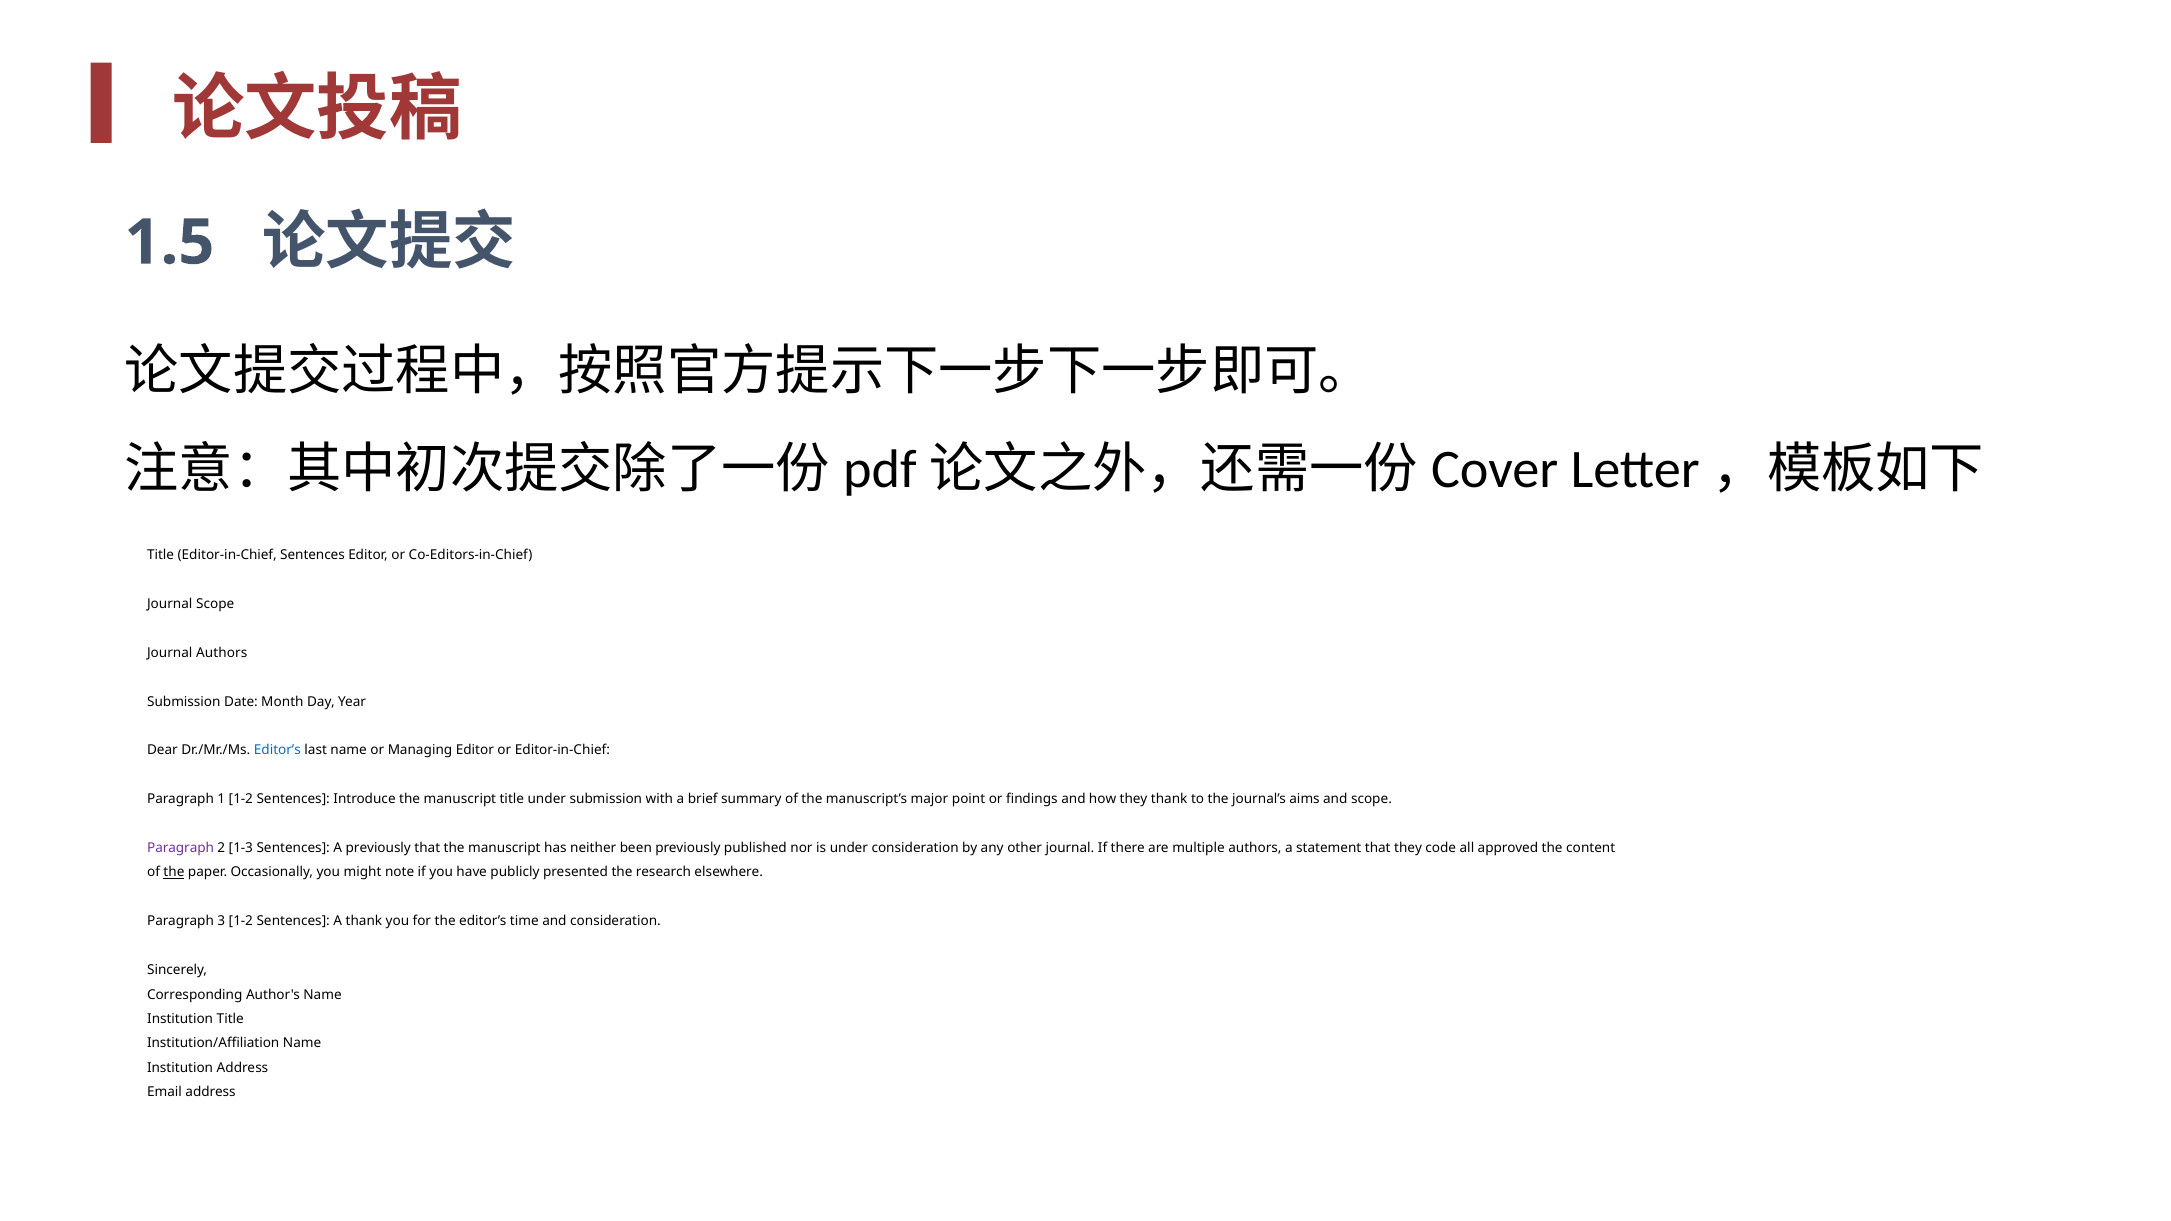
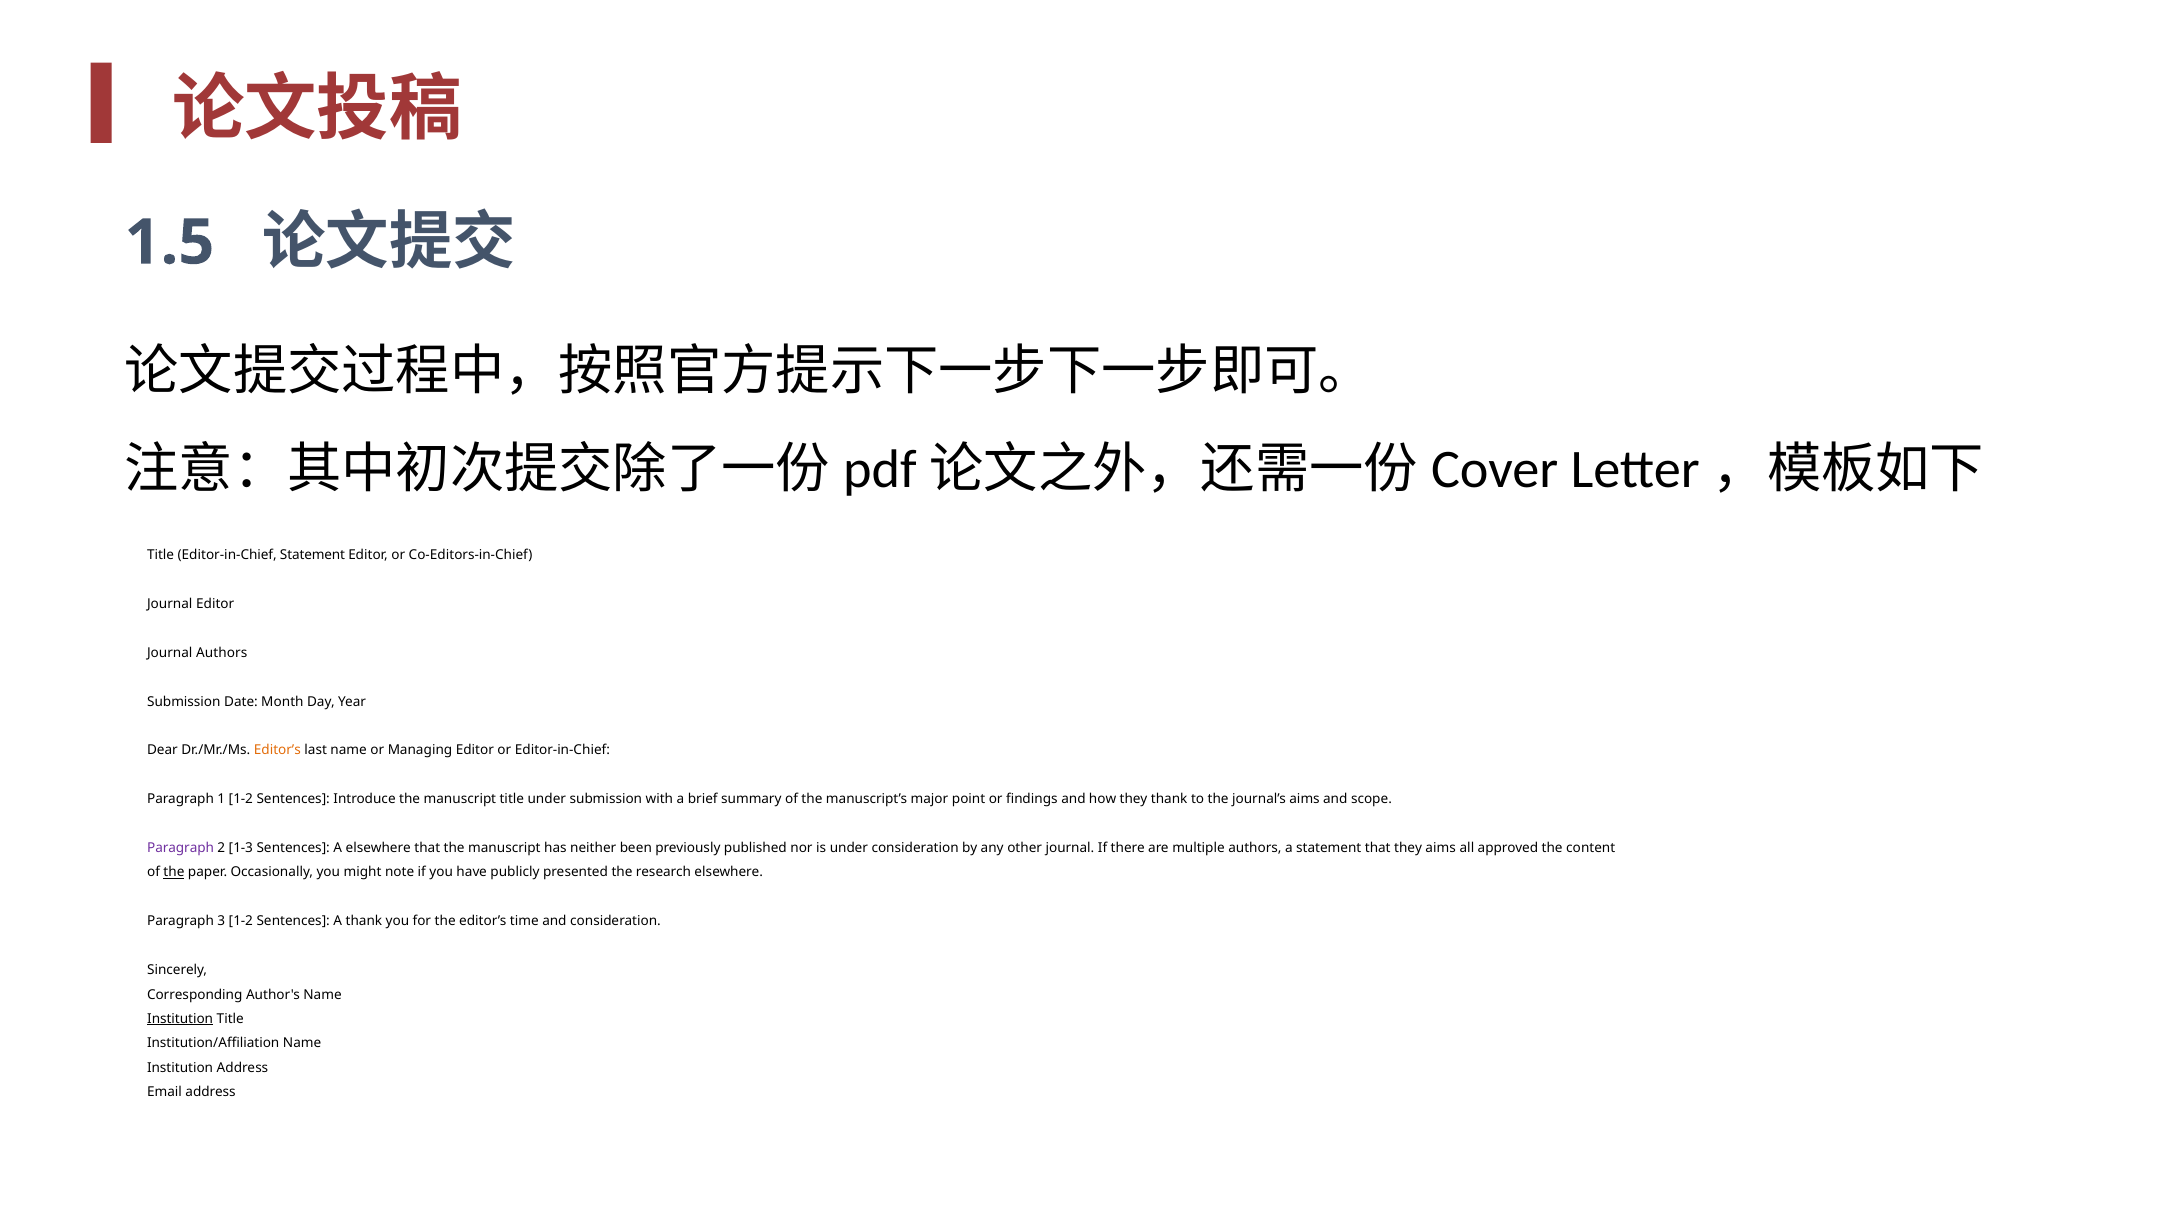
Editor-in-Chief Sentences: Sentences -> Statement (313, 555)
Journal Scope: Scope -> Editor (215, 604)
Editor’s colour: blue -> orange (277, 750)
A previously: previously -> elsewhere (378, 848)
they code: code -> aims (1441, 848)
Institution underline: none -> present (180, 1019)
